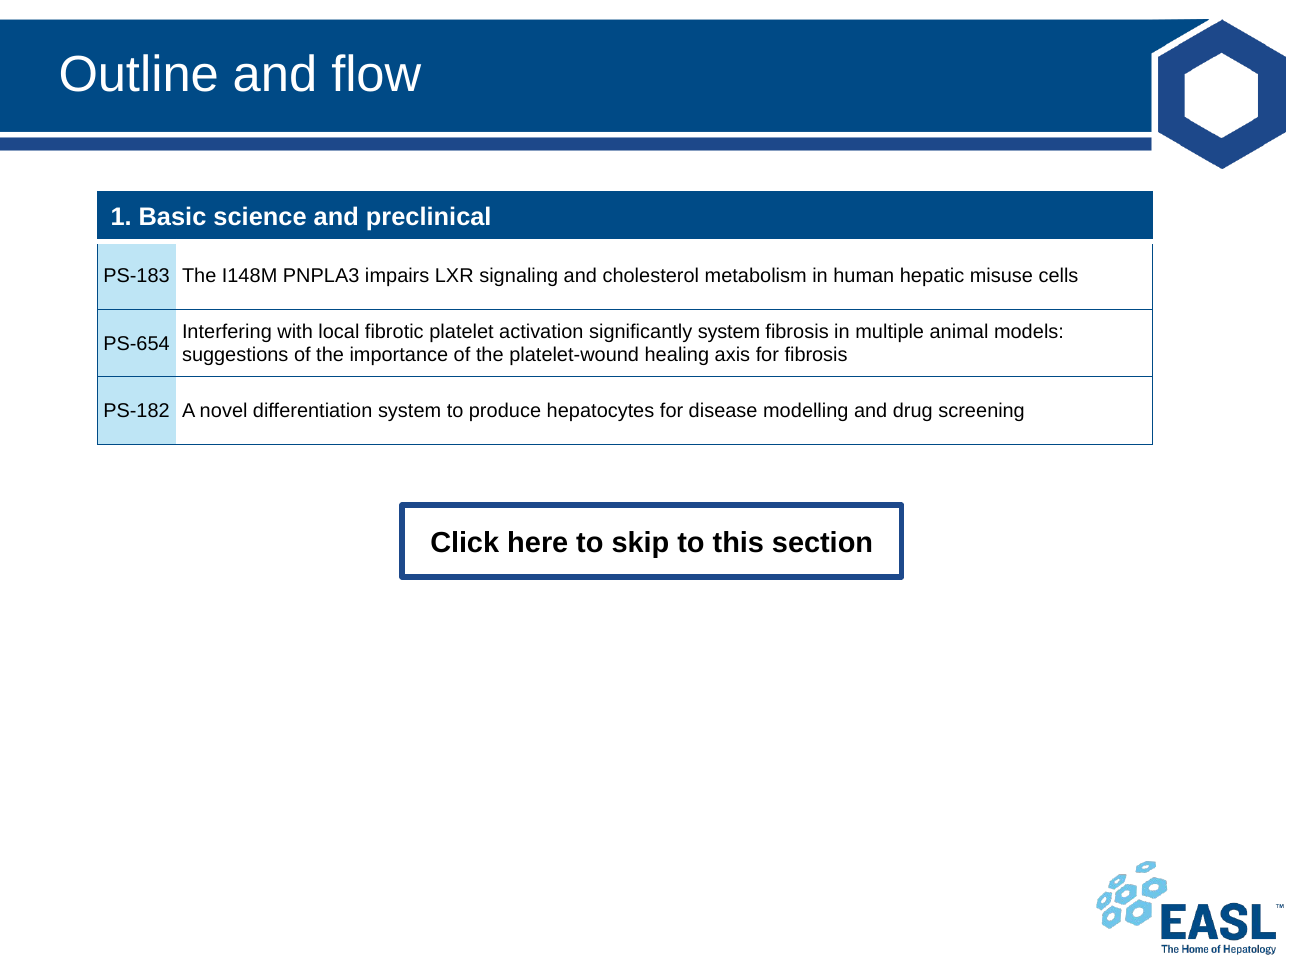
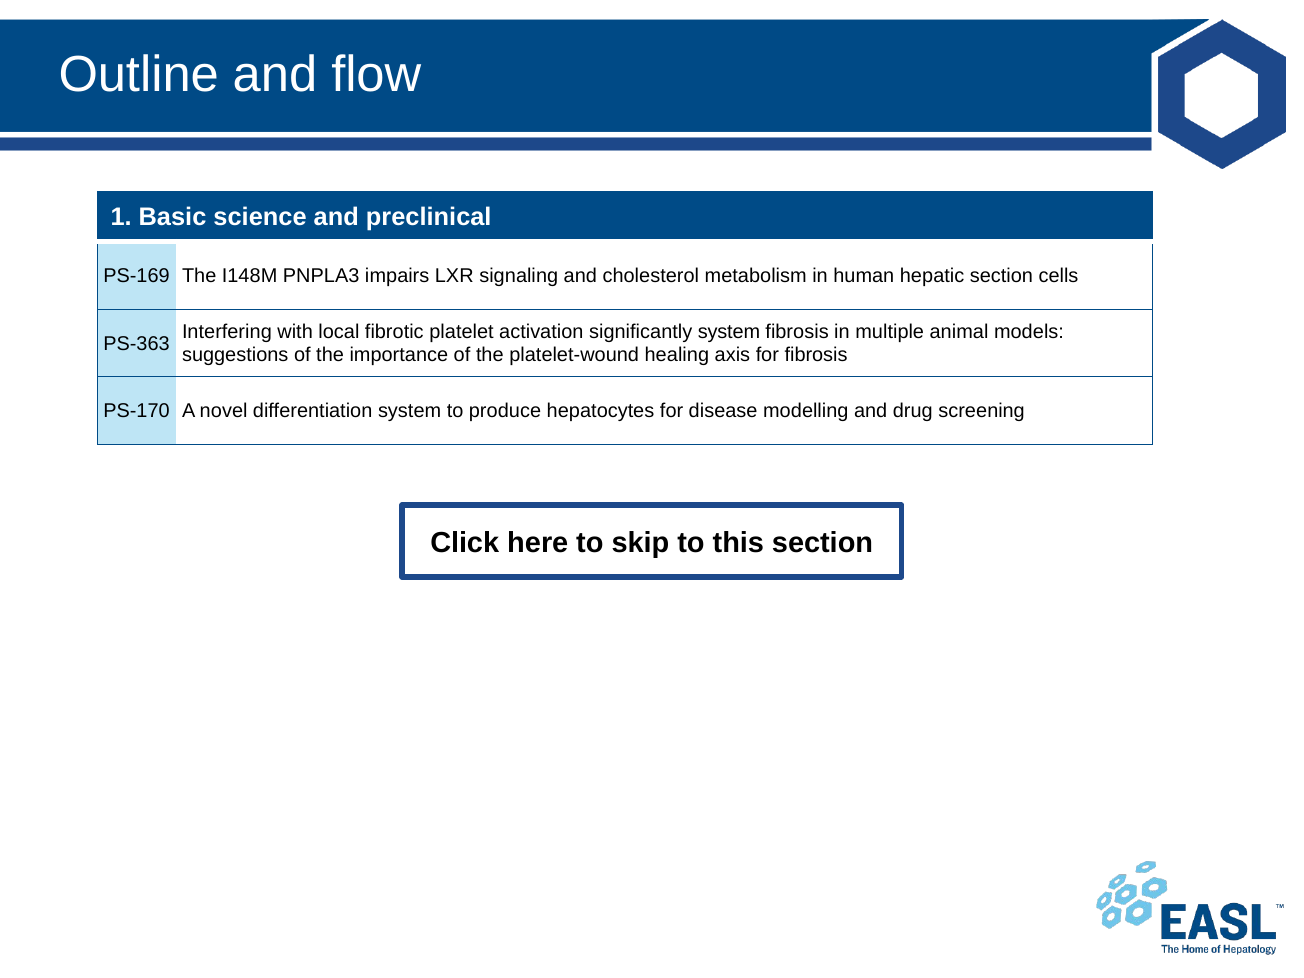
PS-183: PS-183 -> PS-169 (137, 276)
hepatic misuse: misuse -> section (1001, 276)
PS-654: PS-654 -> PS-363 (137, 344)
PS-182: PS-182 -> PS-170 (137, 411)
